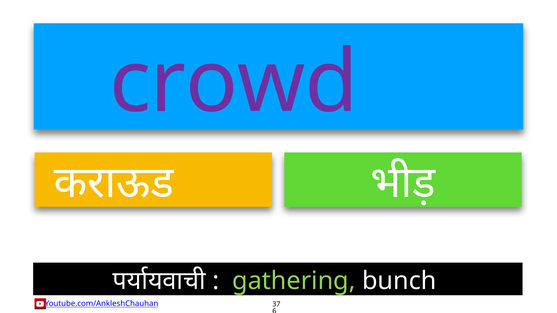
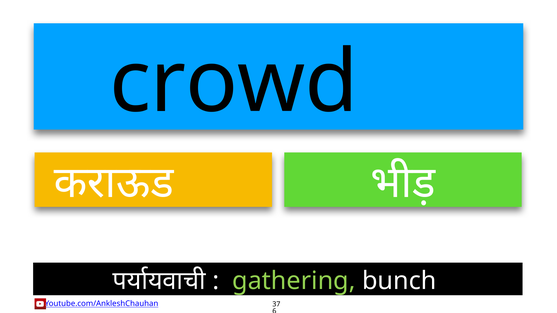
crowd colour: purple -> black (234, 83)
